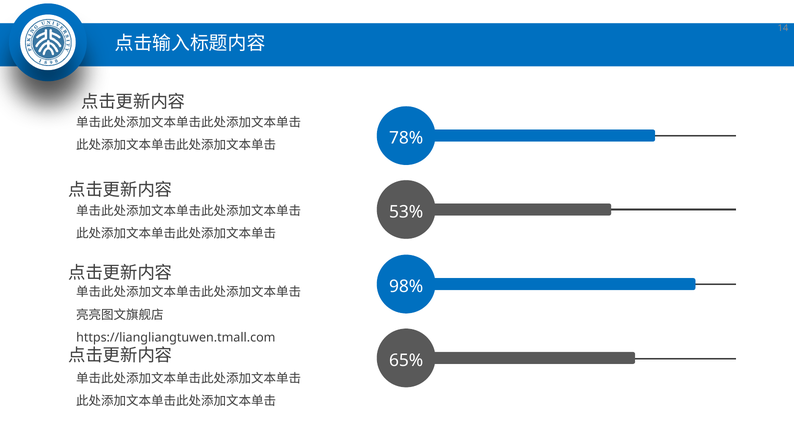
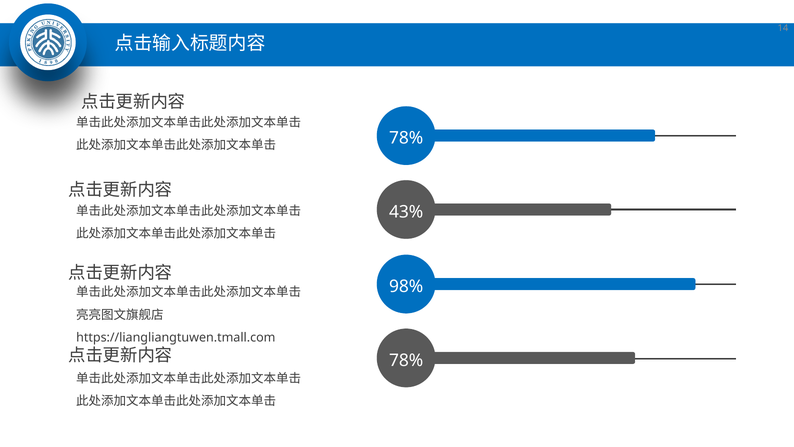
53%: 53% -> 43% (406, 212)
65%: 65% -> 78% (406, 360)
